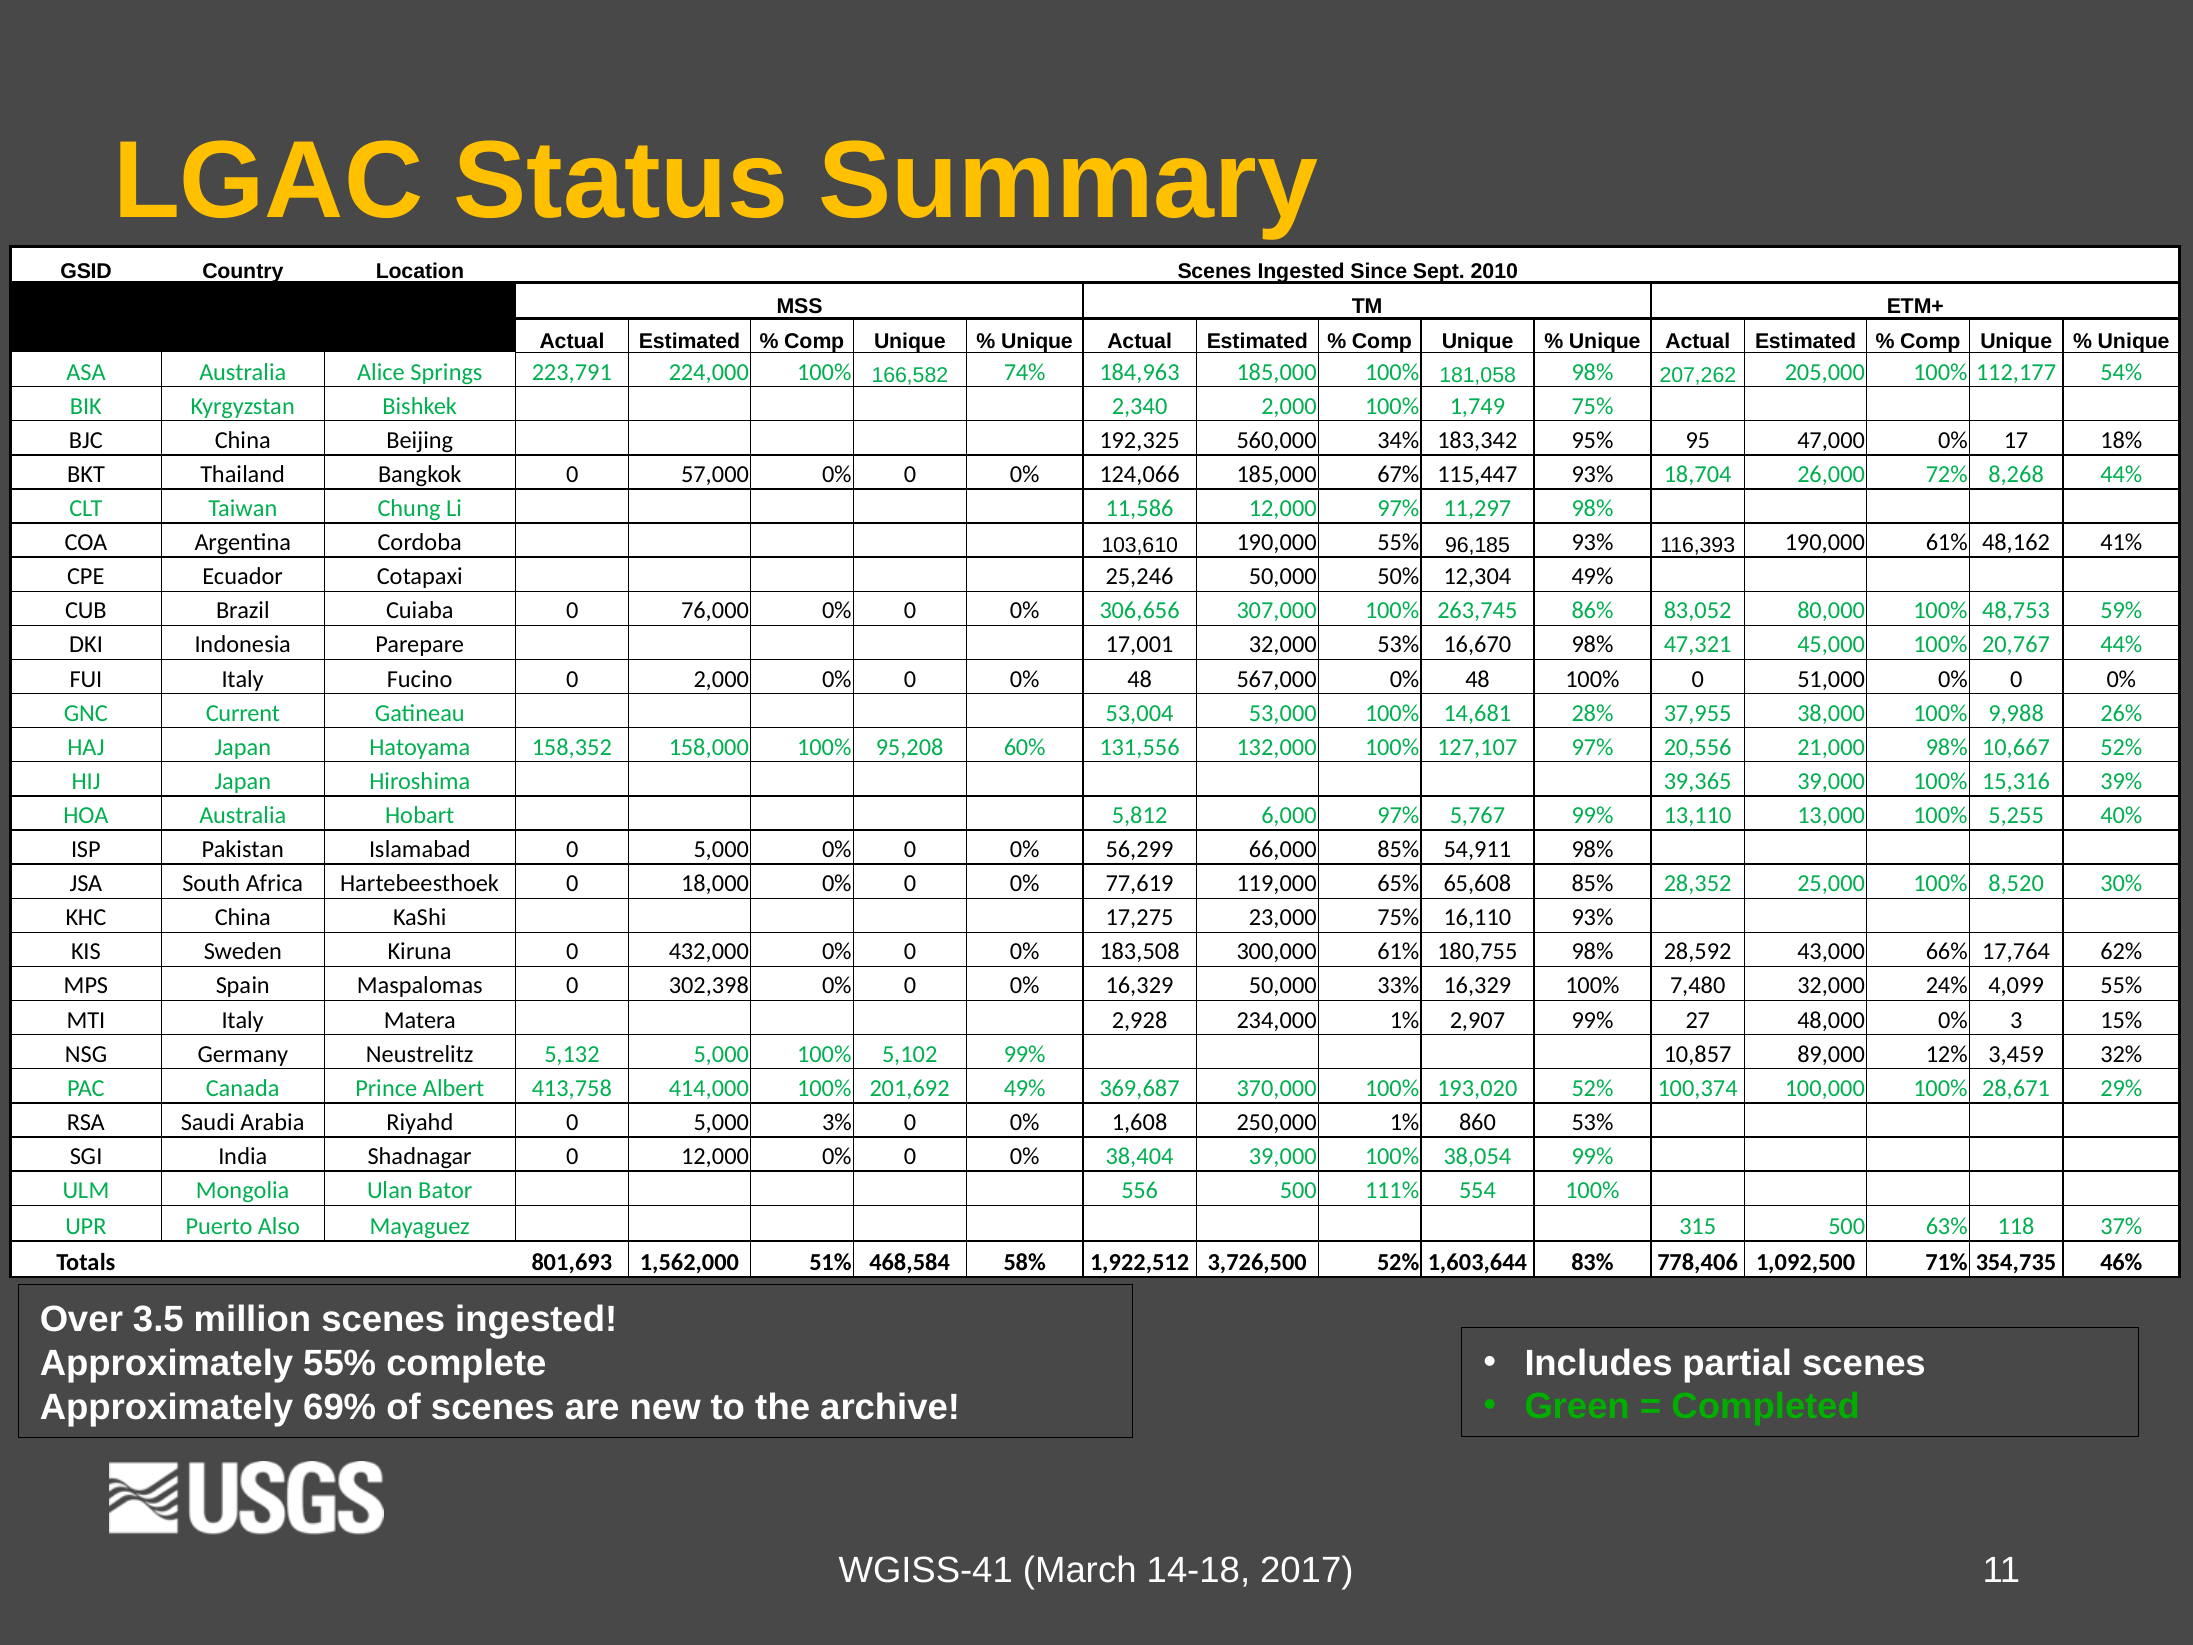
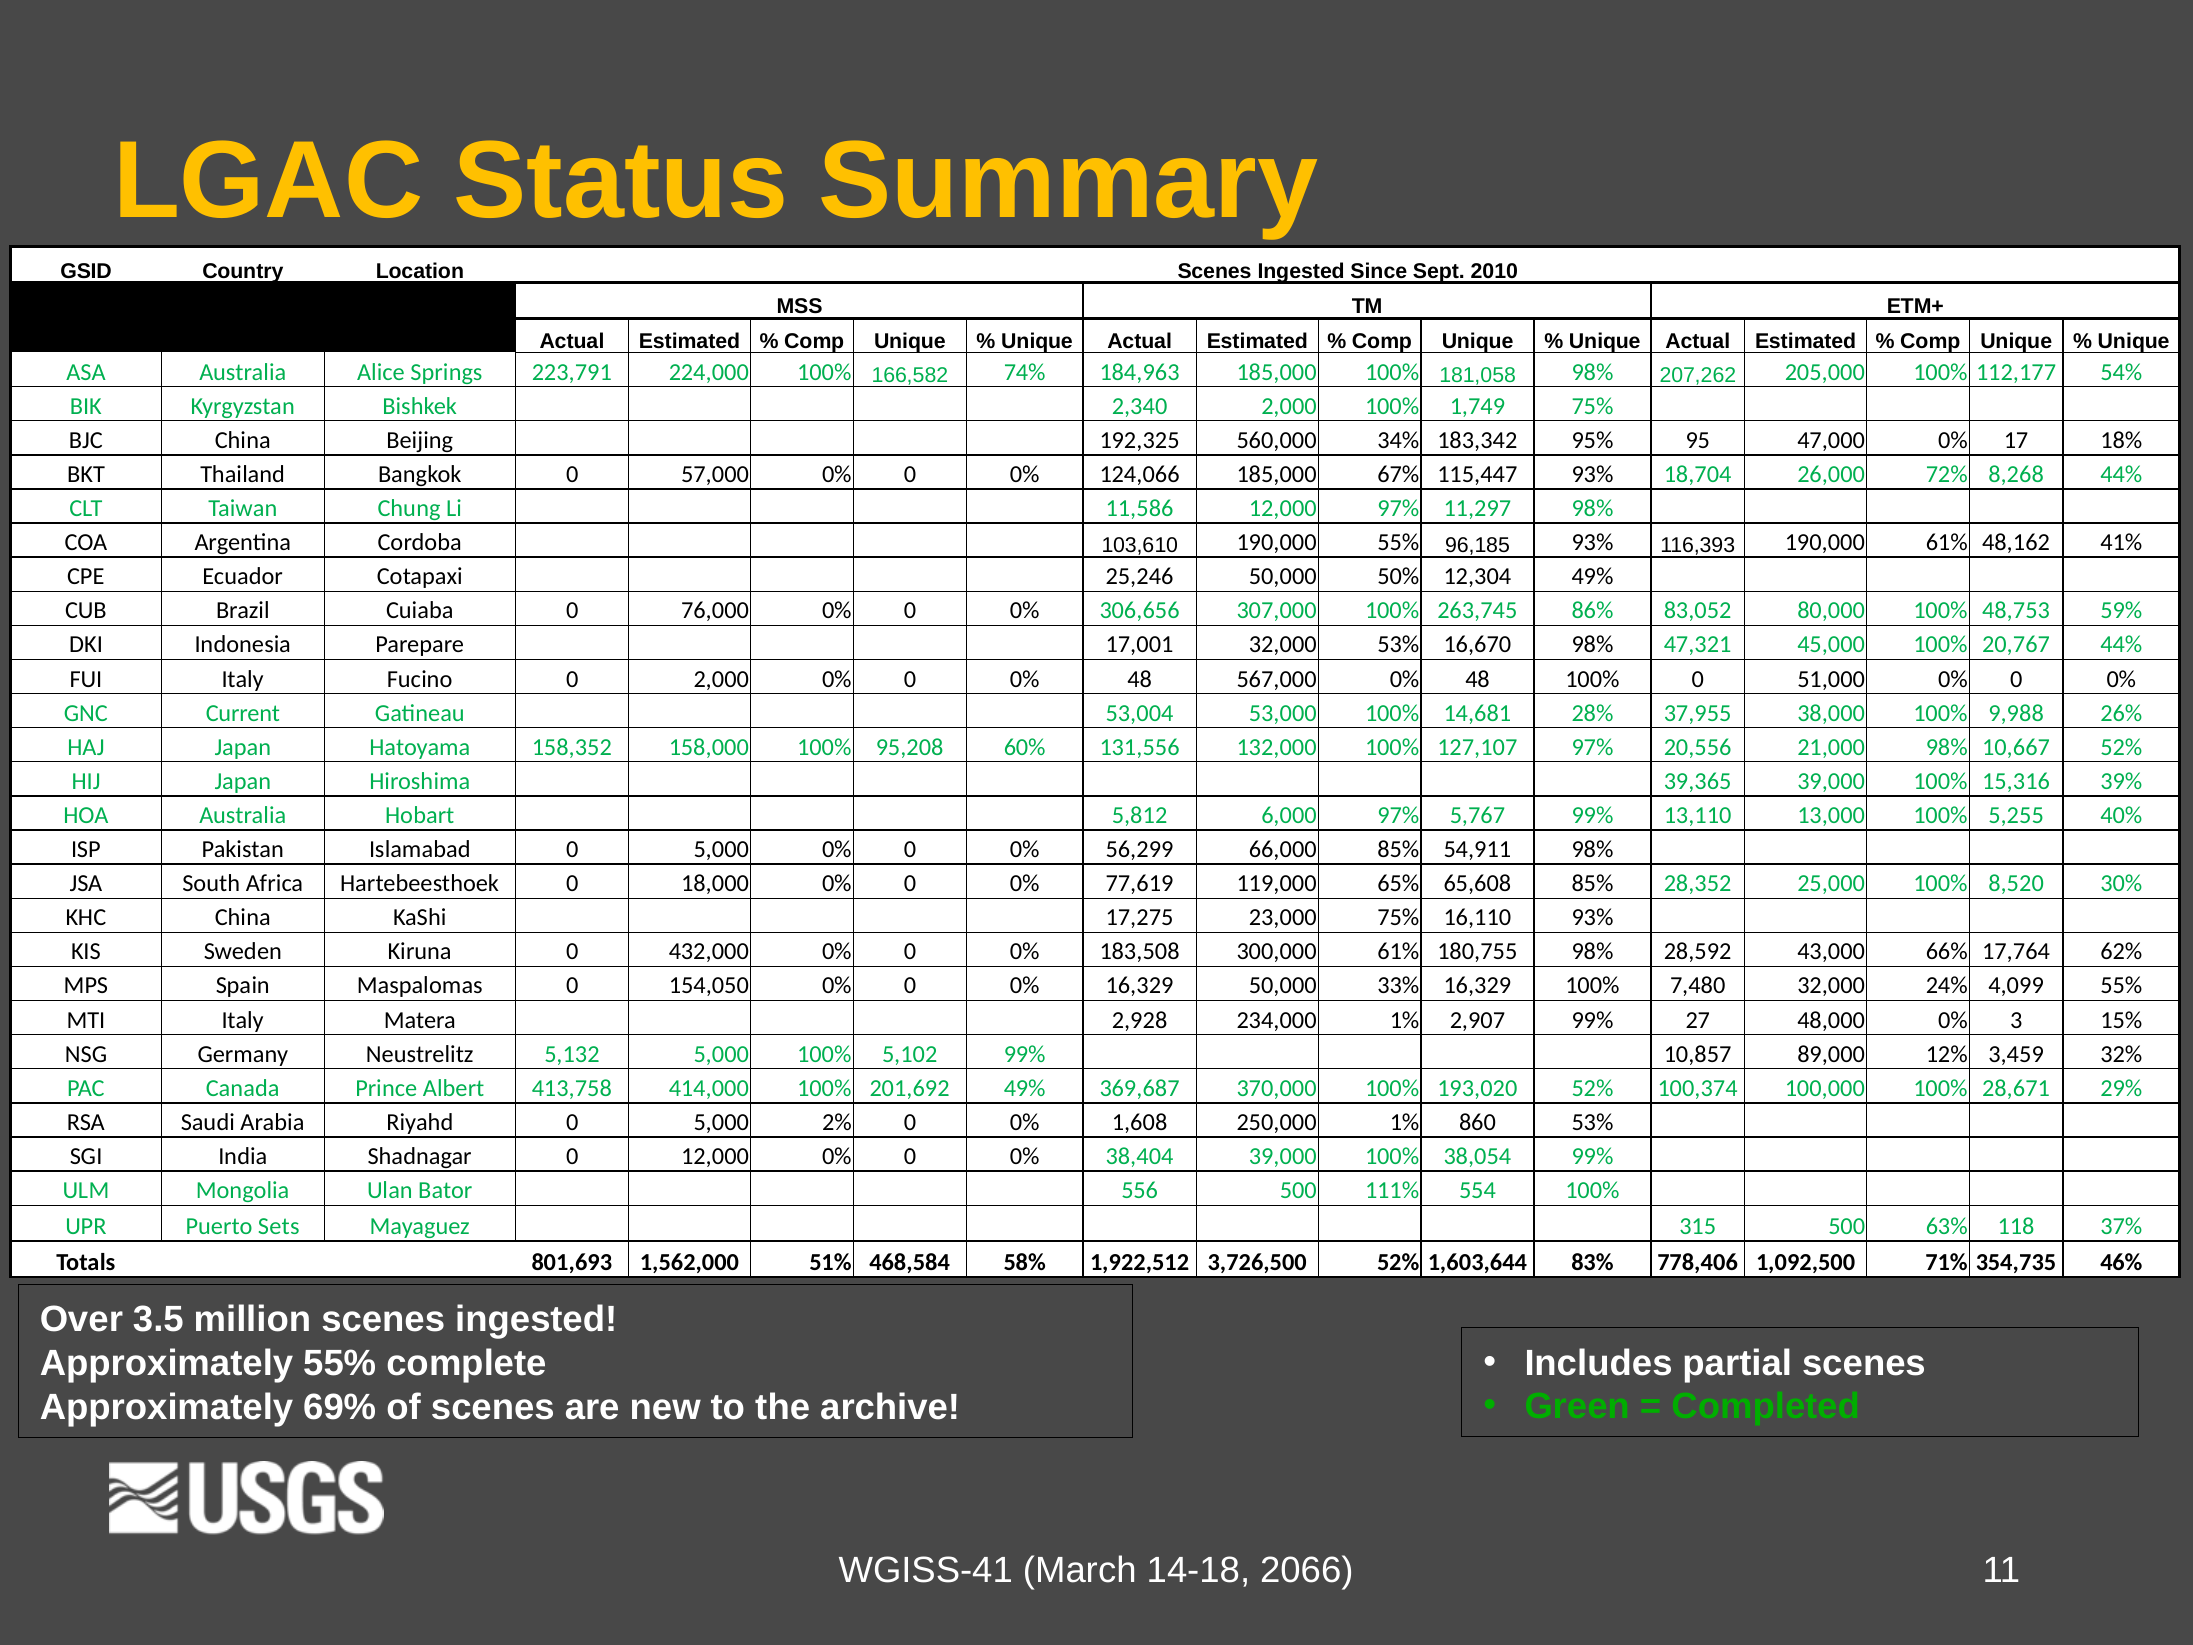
302,398: 302,398 -> 154,050 (709, 986)
3%: 3% -> 2% (837, 1122)
Also: Also -> Sets (279, 1226)
2017: 2017 -> 2066 (1307, 1571)
